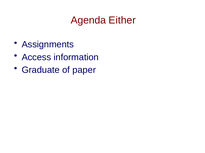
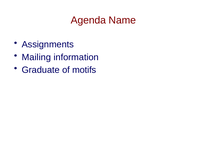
Either: Either -> Name (122, 20)
Access: Access -> Mailing (36, 57)
paper: paper -> motifs (84, 70)
